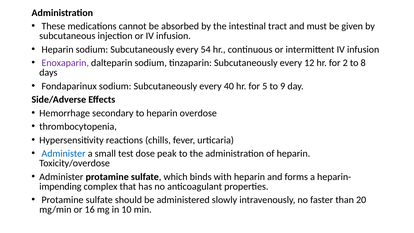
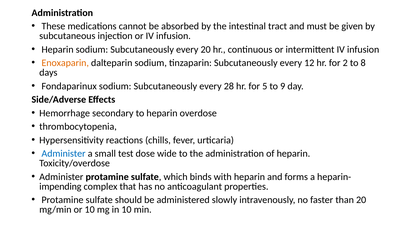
every 54: 54 -> 20 (206, 49)
Enoxaparin colour: purple -> orange (65, 63)
40: 40 -> 28 (229, 86)
peak: peak -> wide (167, 154)
or 16: 16 -> 10 (90, 210)
